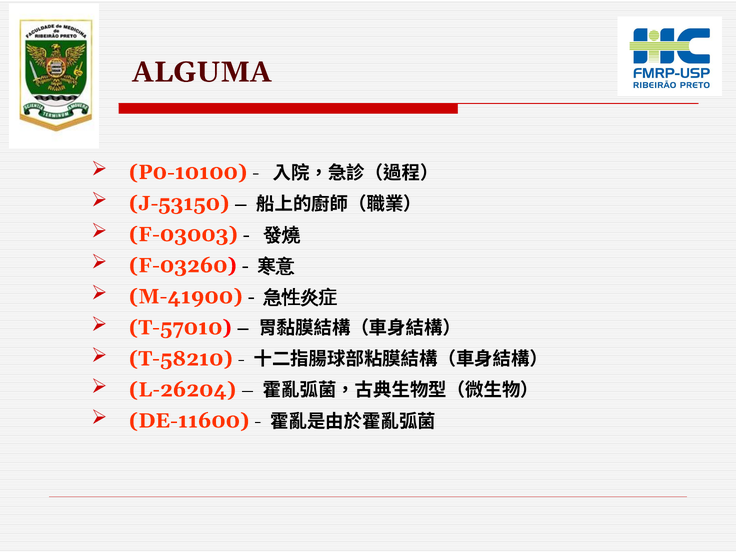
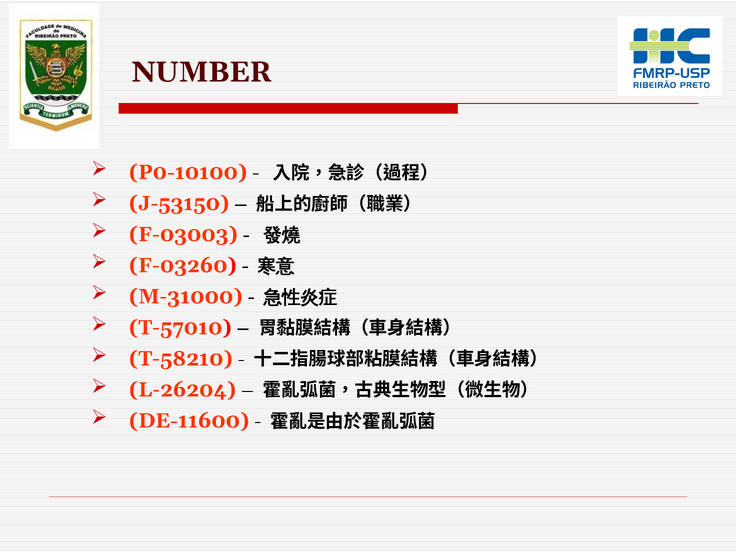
ALGUMA: ALGUMA -> NUMBER (202, 72)
M-41900: M-41900 -> M-31000 (186, 297)
